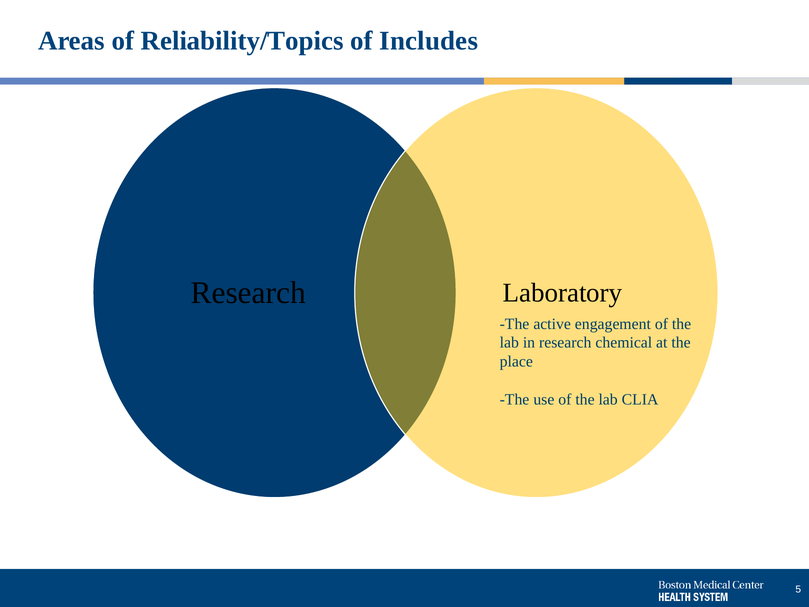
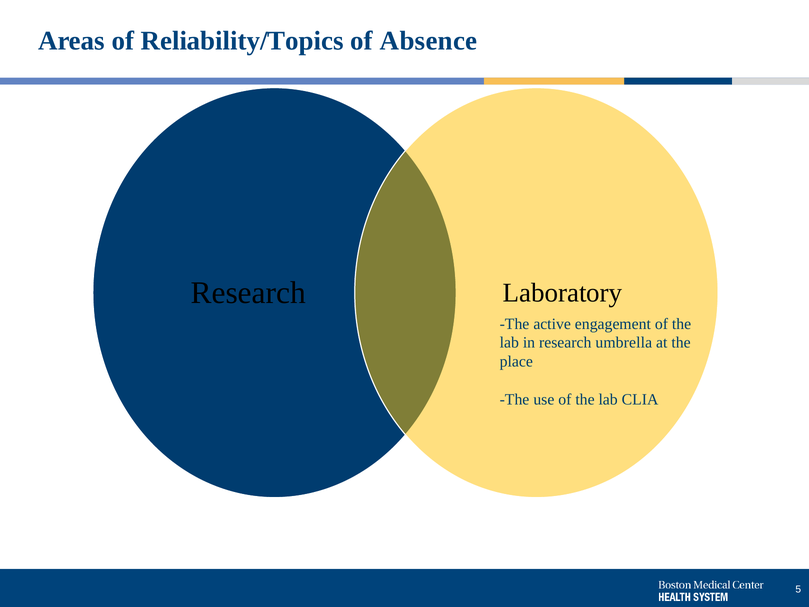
Includes: Includes -> Absence (429, 41)
chemical: chemical -> umbrella (624, 343)
